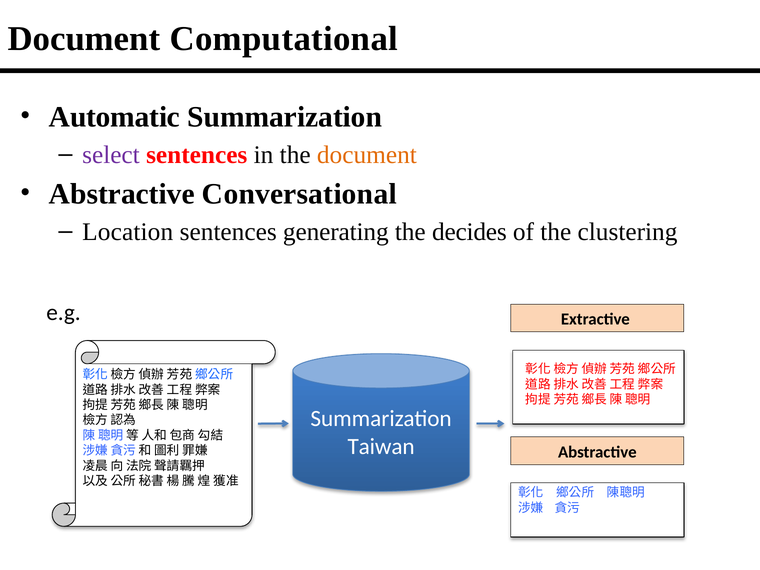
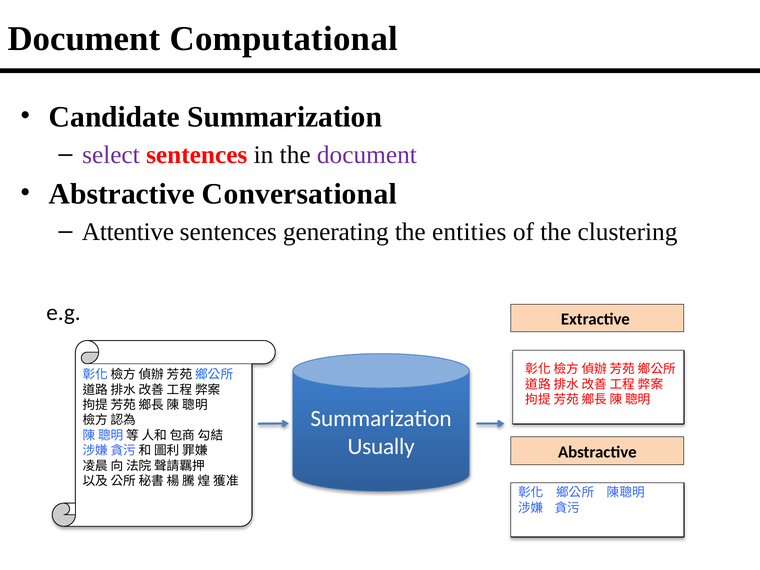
Automatic: Automatic -> Candidate (114, 117)
document colour: orange -> purple (367, 155)
Location: Location -> Attentive (128, 232)
decides: decides -> entities (469, 232)
Taiwan: Taiwan -> Usually (381, 447)
